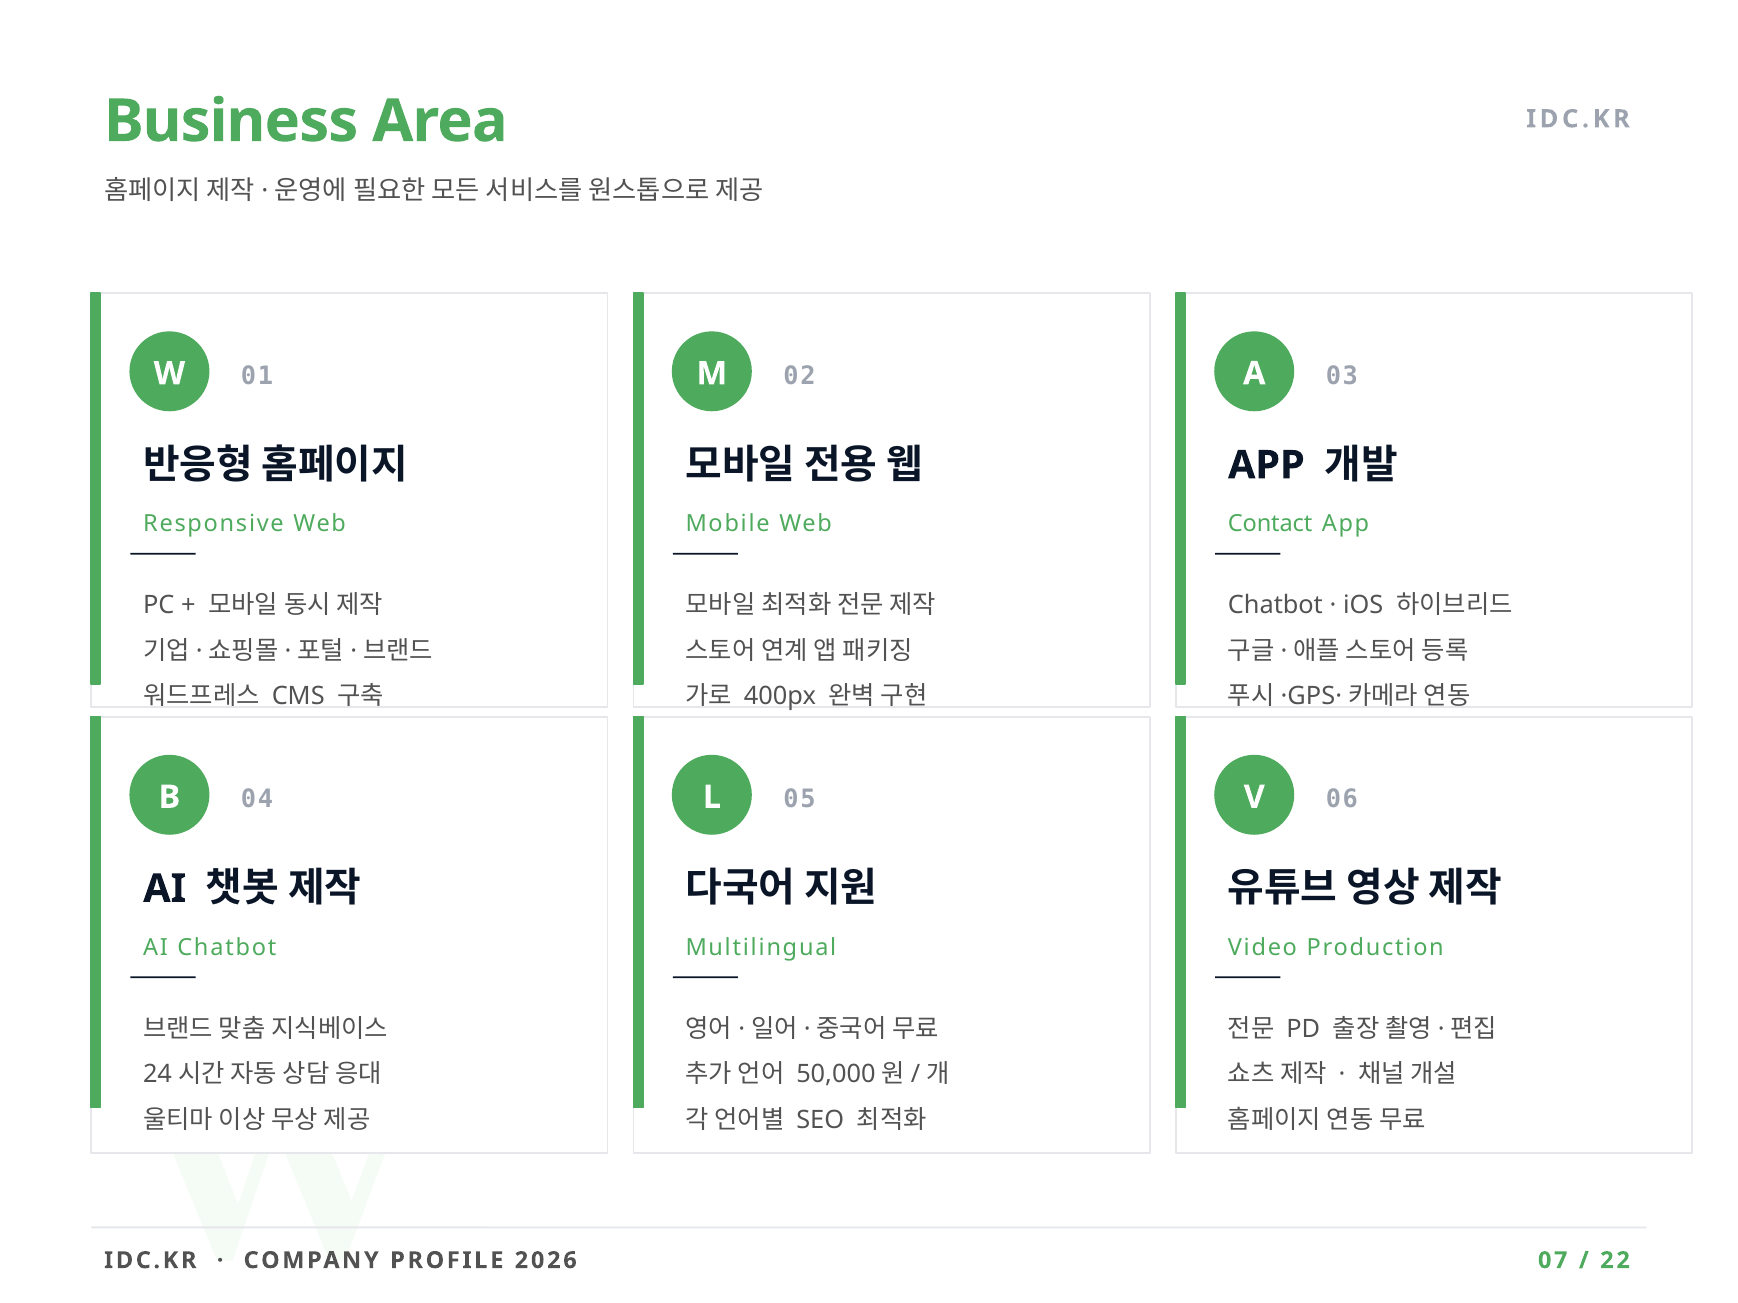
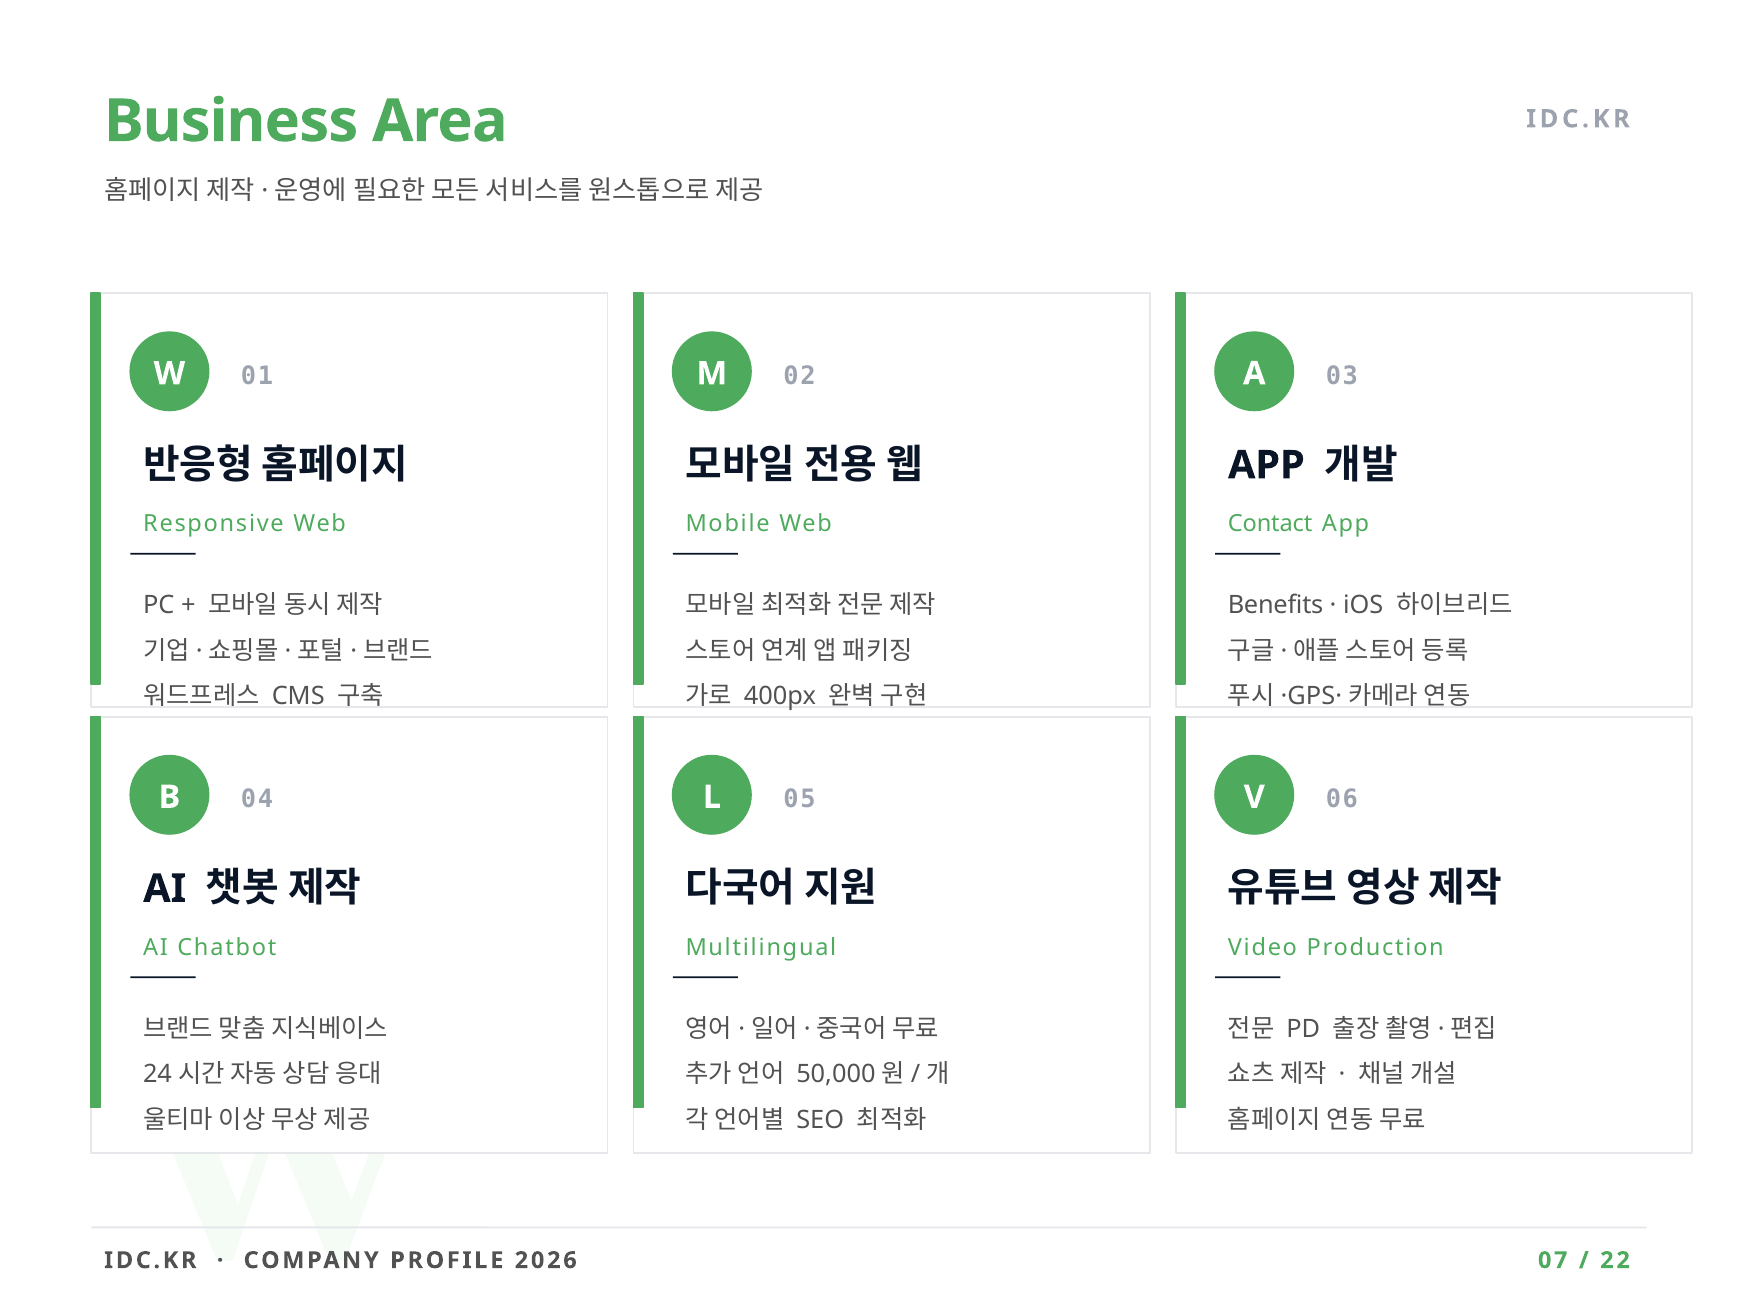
Chatbot: Chatbot -> Benefits (1276, 606)
